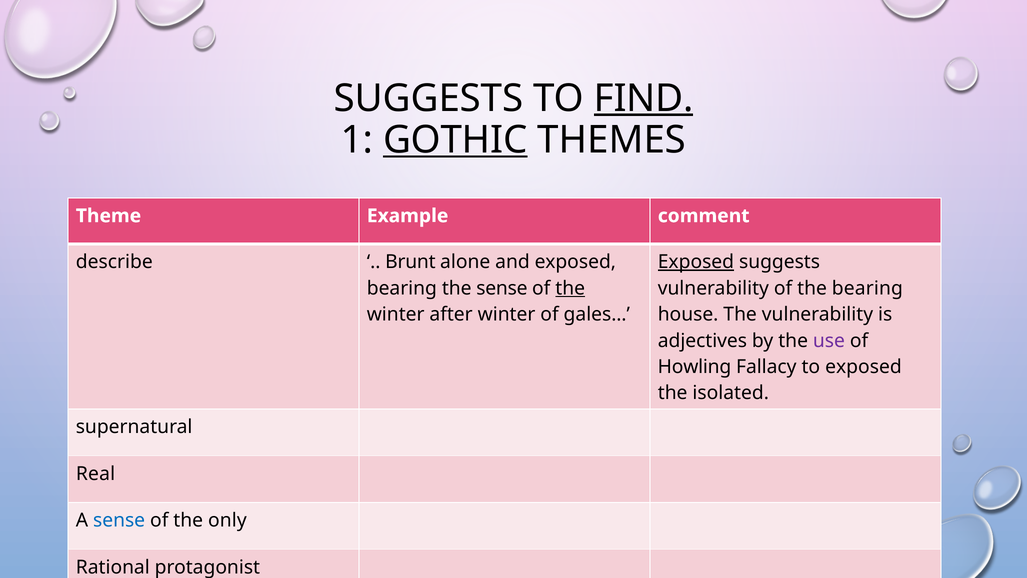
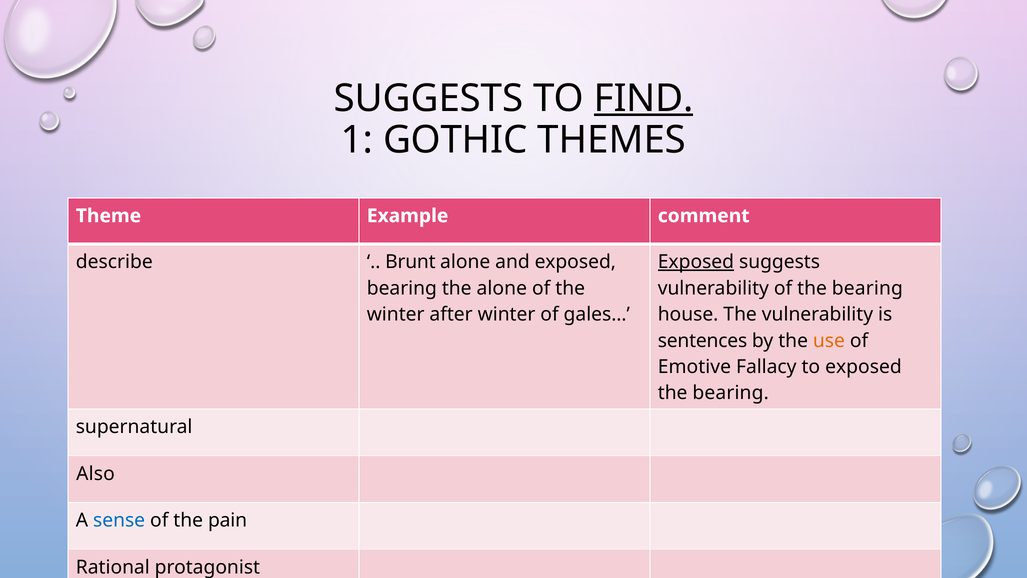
GOTHIC underline: present -> none (455, 140)
the sense: sense -> alone (502, 288)
the underline: present -> none (570, 288)
adjectives: adjectives -> sentences (703, 340)
use colour: purple -> orange (829, 340)
Howling: Howling -> Emotive (694, 367)
isolated: isolated -> bearing (731, 393)
Real: Real -> Also (96, 474)
only: only -> pain (228, 520)
